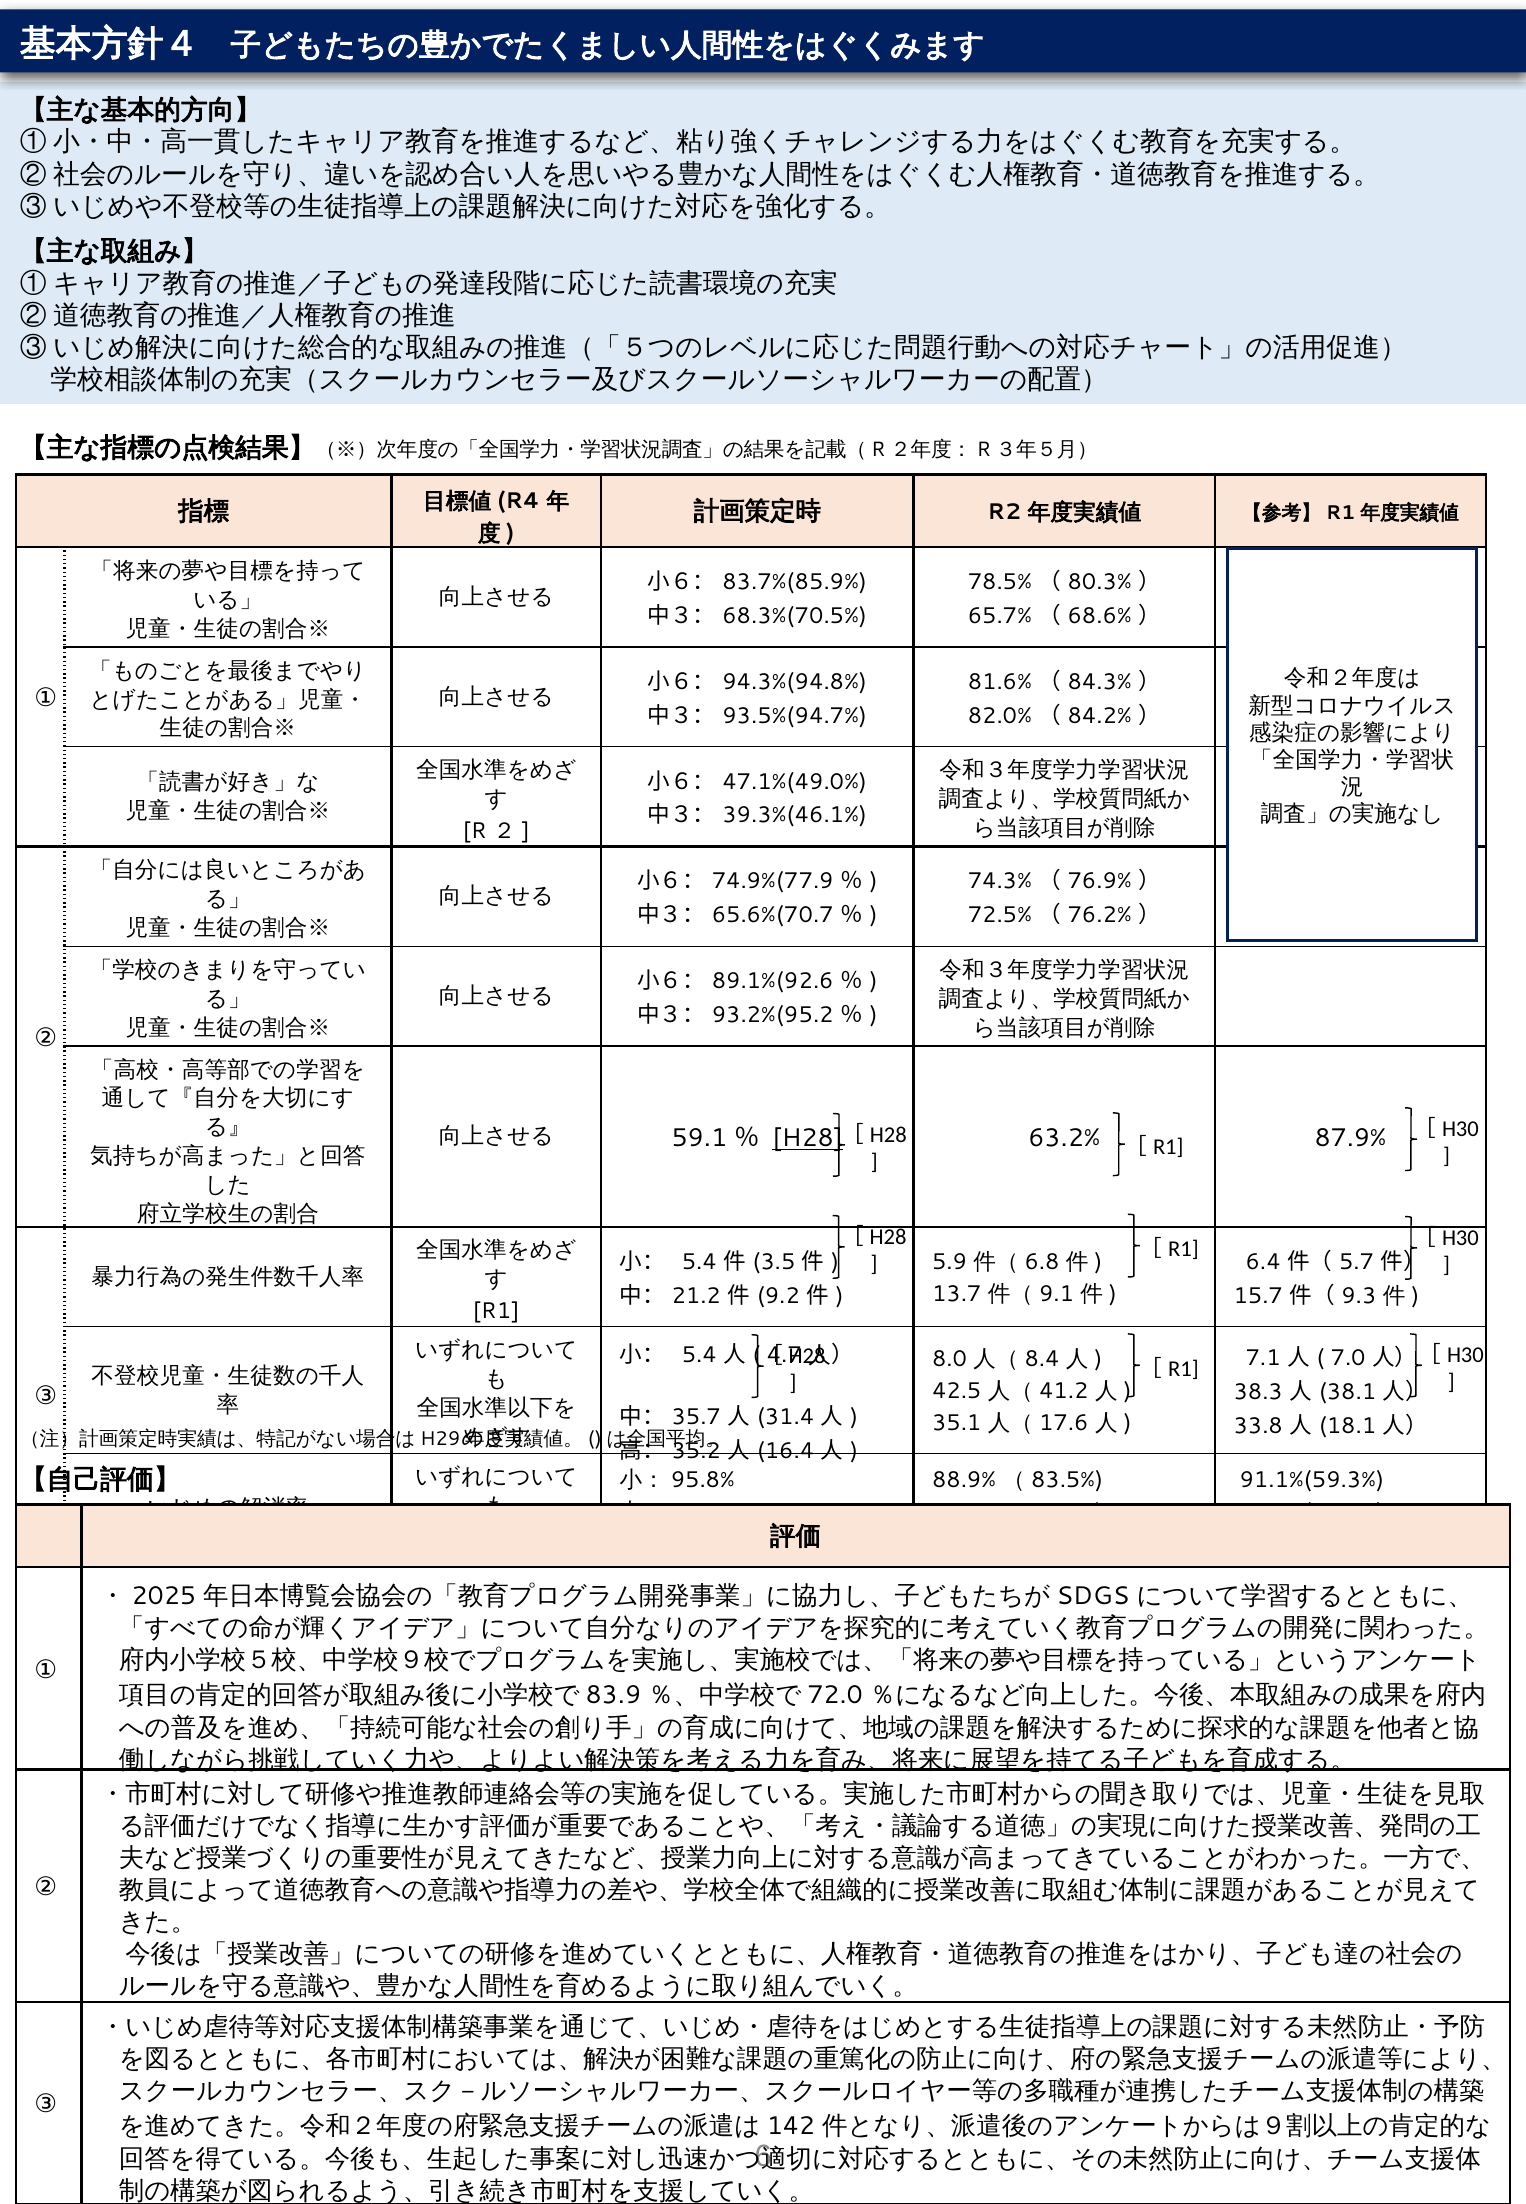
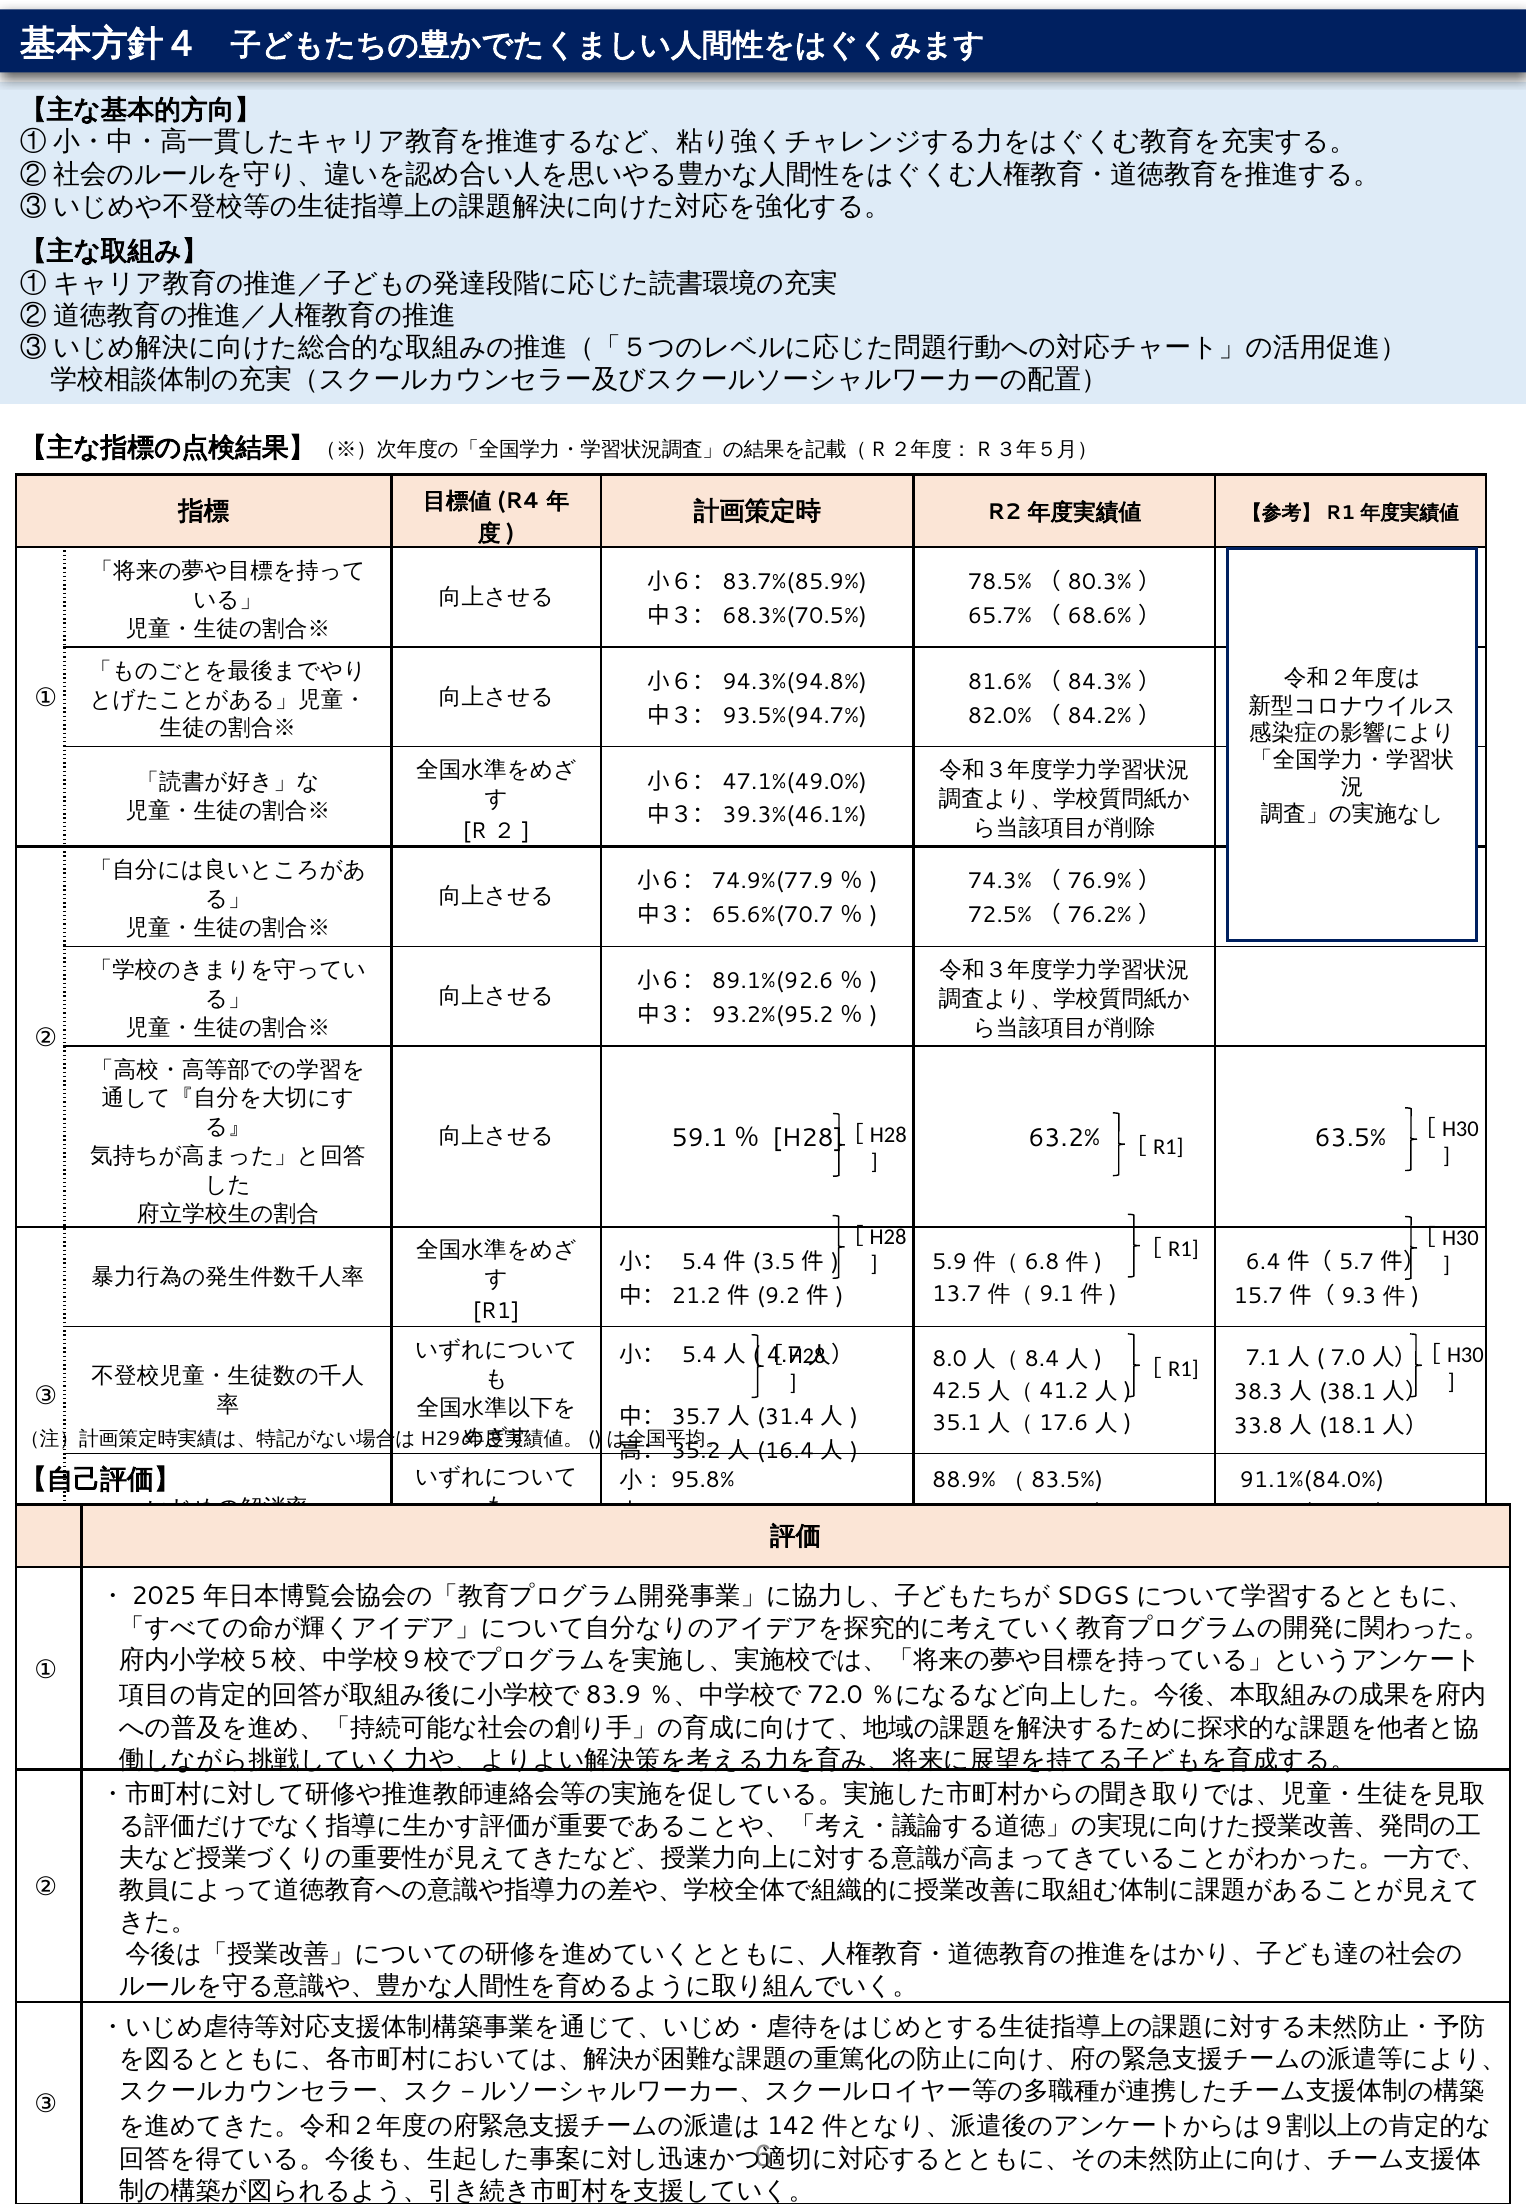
H28 underline: present -> none (808, 1139)
87.9%: 87.9% -> 63.5% (1351, 1138)
91.1%(59.3%: 91.1%(59.3% -> 91.1%(84.0% (1312, 1480)
